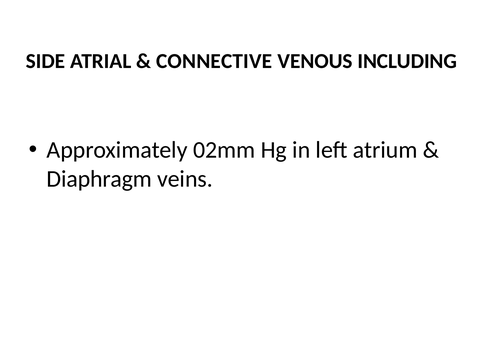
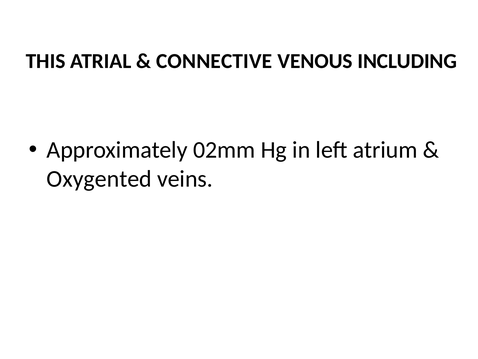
SIDE: SIDE -> THIS (46, 61)
Diaphragm: Diaphragm -> Oxygented (99, 179)
